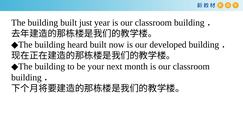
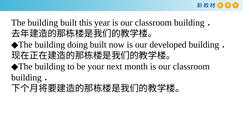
just: just -> this (86, 23)
heard: heard -> doing (77, 45)
